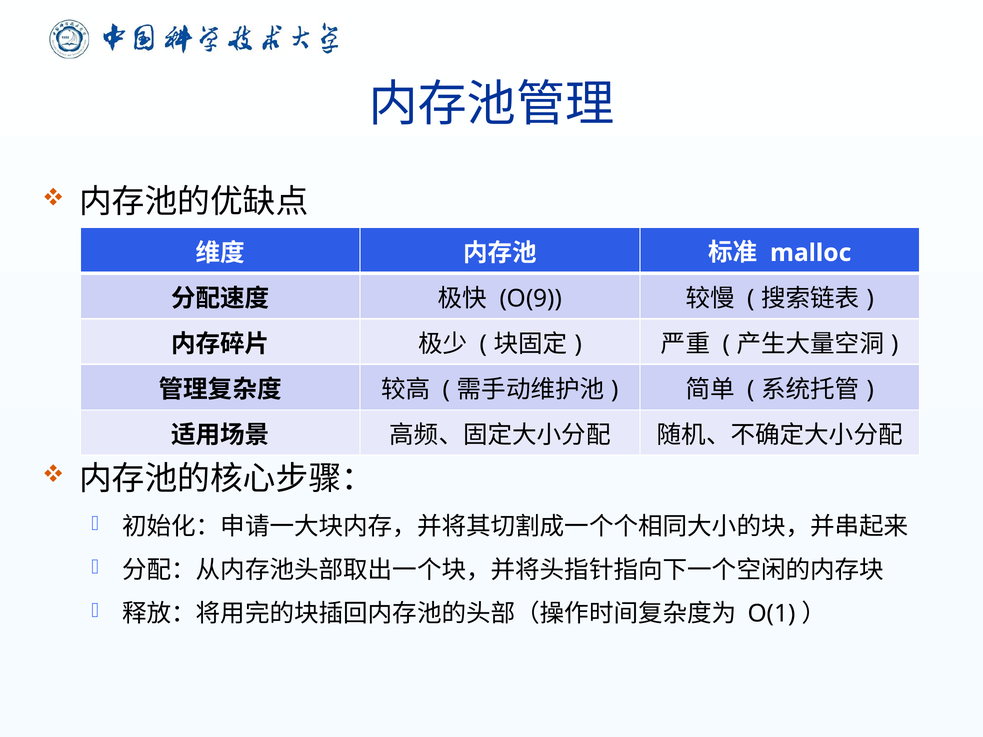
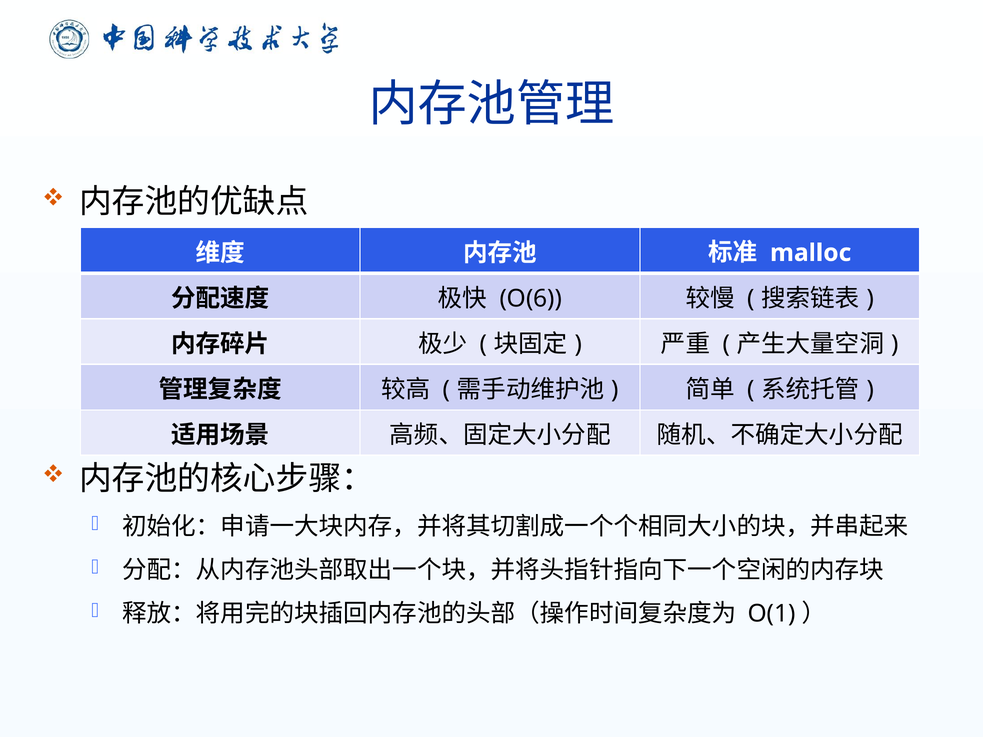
O(9: O(9 -> O(6 (531, 299)
